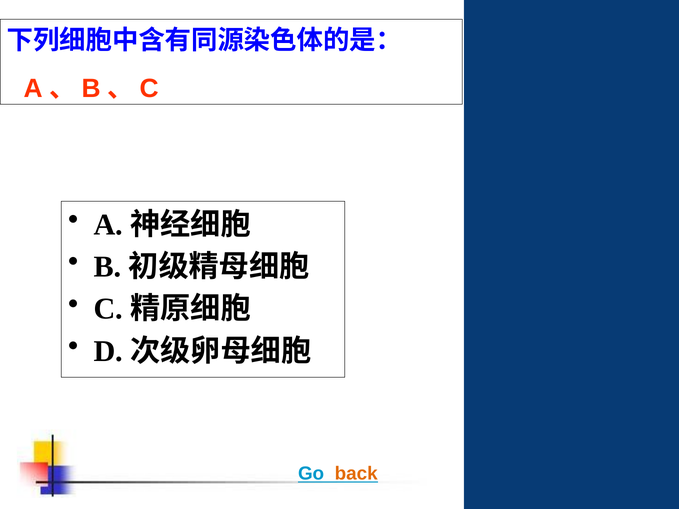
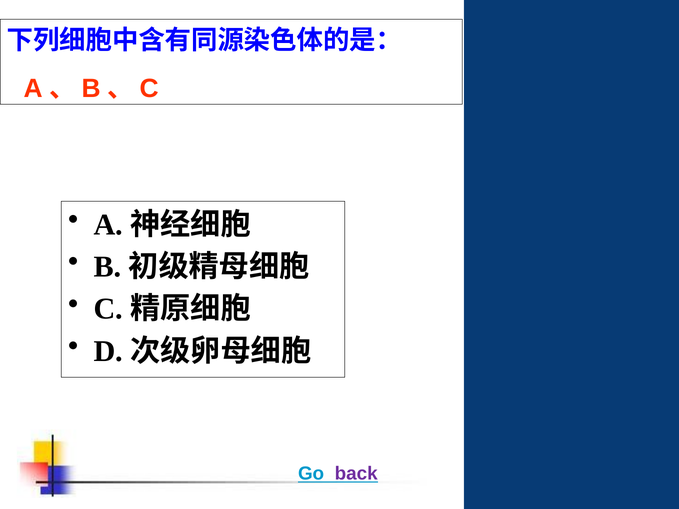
back colour: orange -> purple (356, 474)
